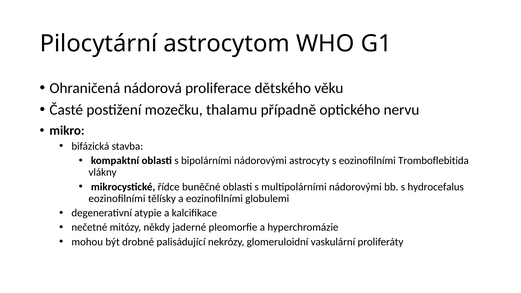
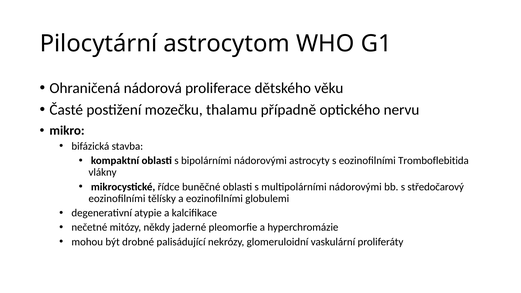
hydrocefalus: hydrocefalus -> středočarový (436, 187)
